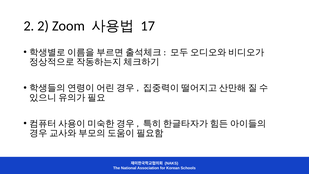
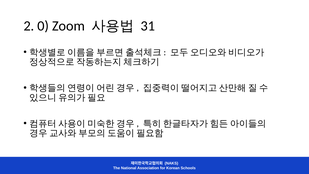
2 2: 2 -> 0 (43, 26)
17: 17 -> 31 (148, 26)
